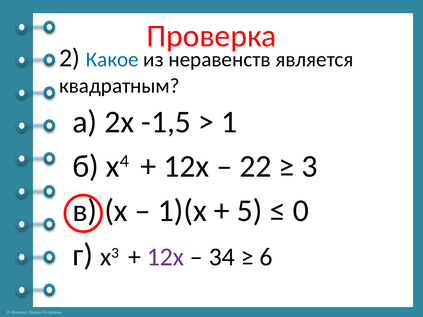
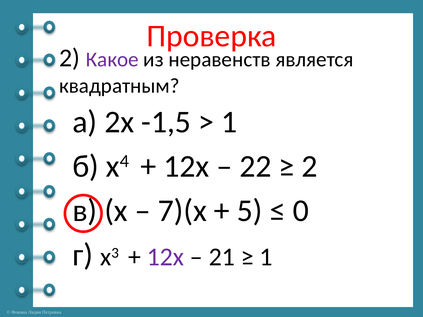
Какое colour: blue -> purple (112, 60)
3: 3 -> 2 (310, 166)
1)(х: 1)(х -> 7)(х (182, 211)
34: 34 -> 21 (222, 257)
6: 6 -> 1 (266, 257)
